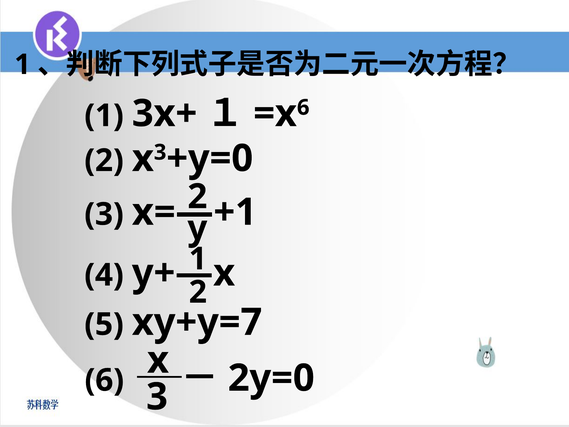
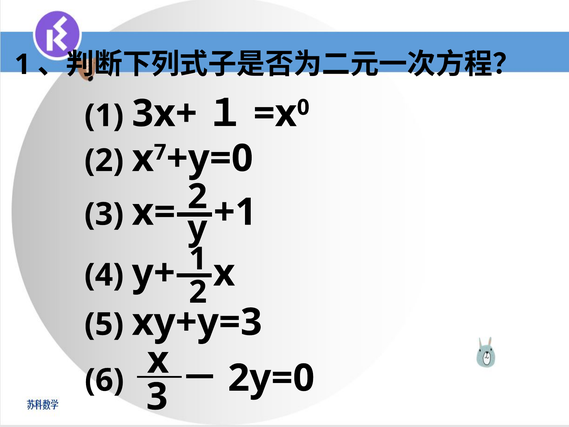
6: 6 -> 0 (303, 107)
x 3: 3 -> 7 (160, 152)
xy+y=7: xy+y=7 -> xy+y=3 (197, 322)
